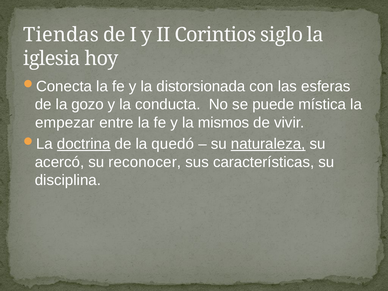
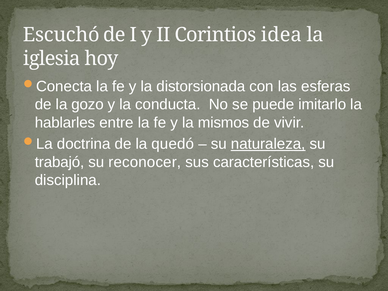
Tiendas: Tiendas -> Escuchó (61, 35)
siglo: siglo -> idea (281, 35)
mística: mística -> imitarlo (322, 104)
empezar: empezar -> hablarles (65, 123)
doctrina underline: present -> none (84, 144)
acercó: acercó -> trabajó (60, 162)
